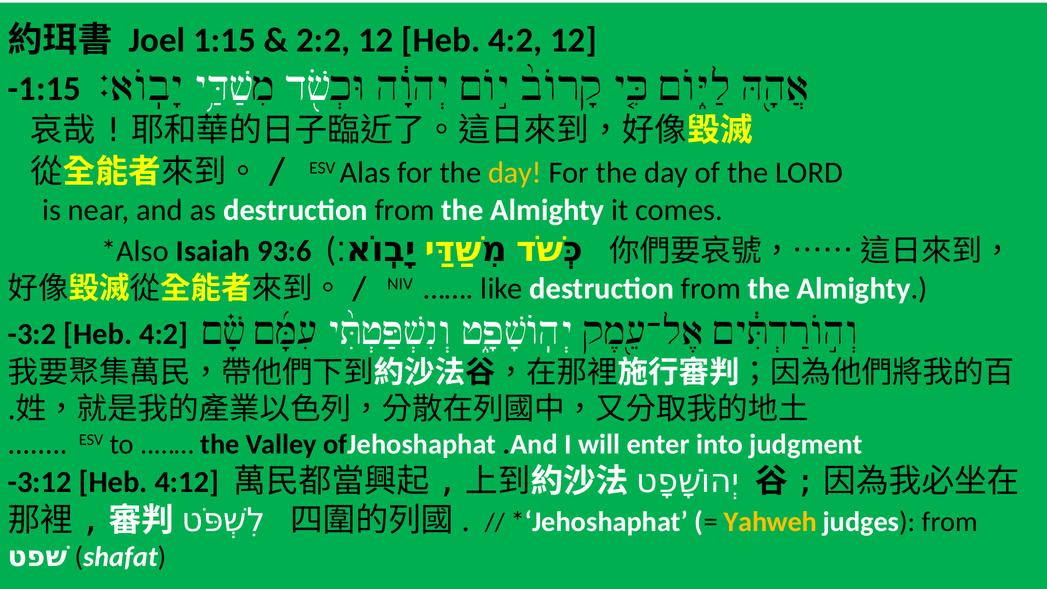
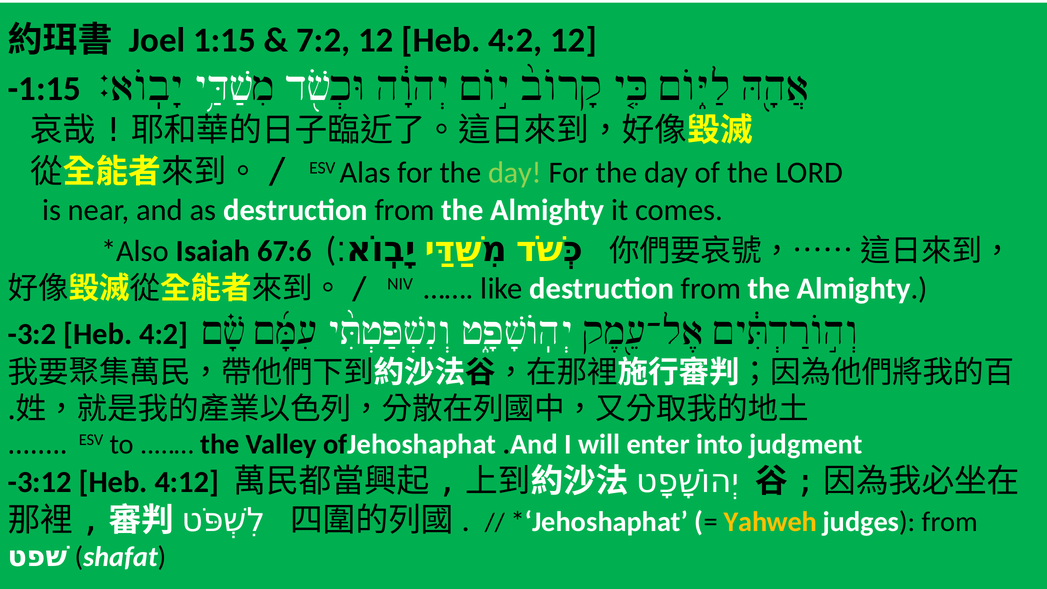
2:2: 2:2 -> 7:2 (323, 40)
day colour: yellow -> light green (515, 173)
93:6: 93:6 -> 67:6 (284, 251)
